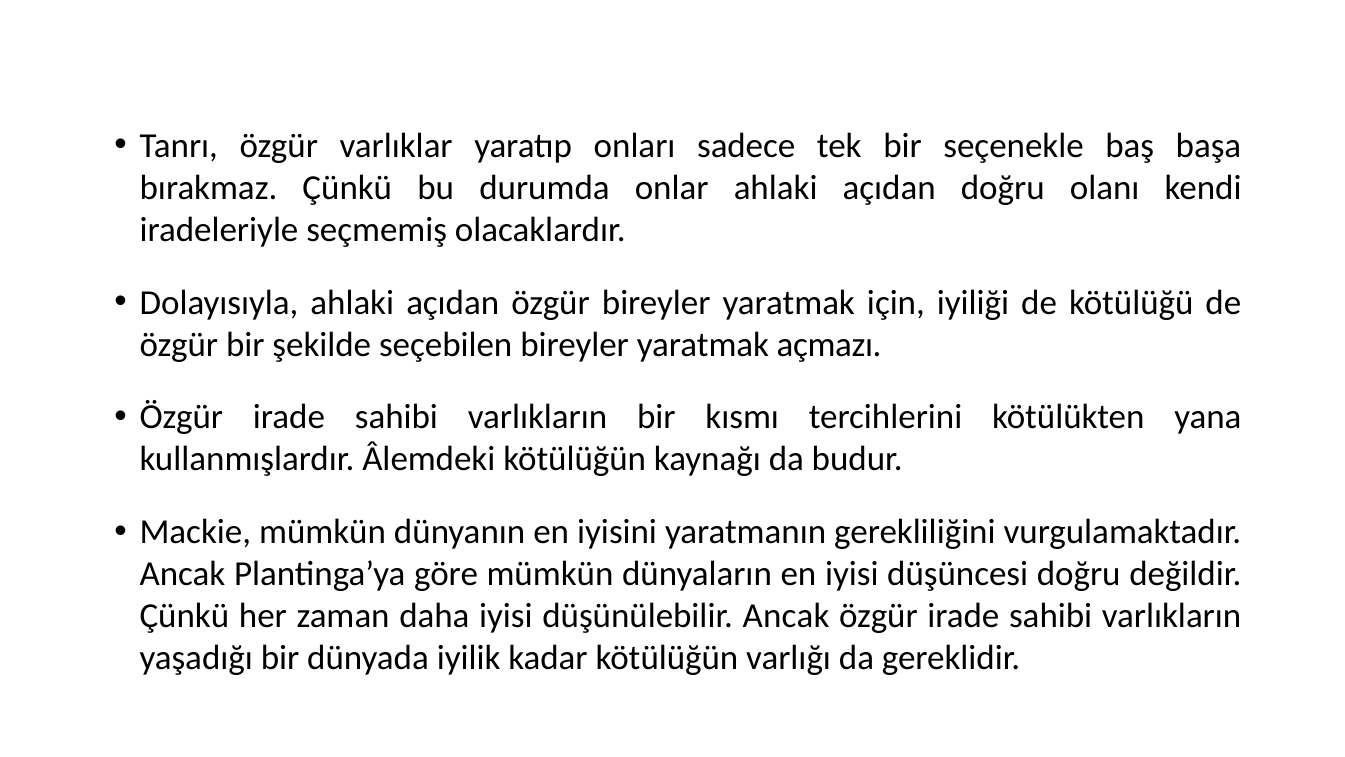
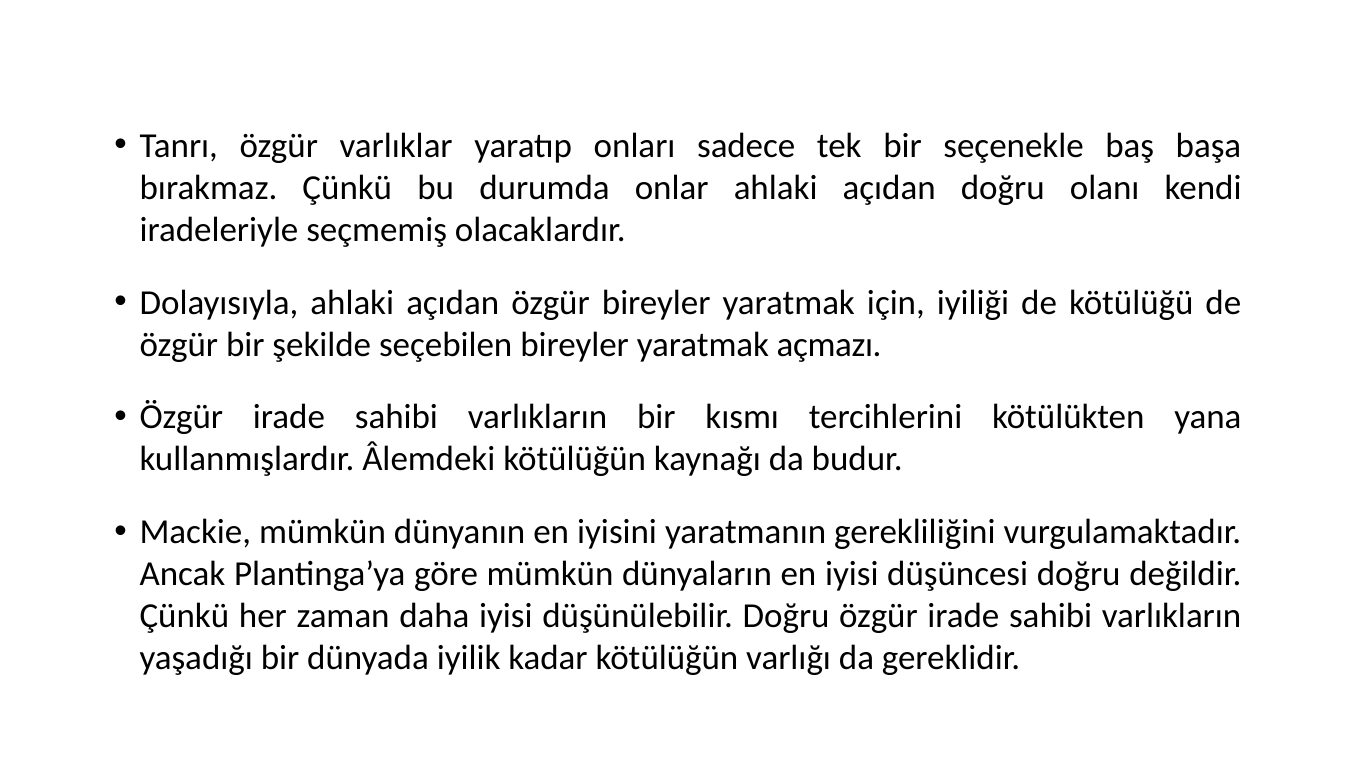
düşünülebilir Ancak: Ancak -> Doğru (786, 616)
